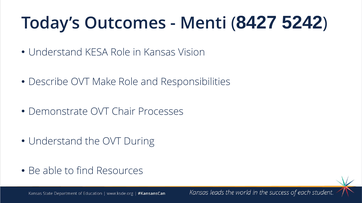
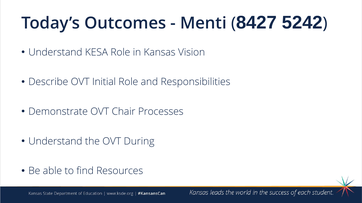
Make: Make -> Initial (104, 82)
